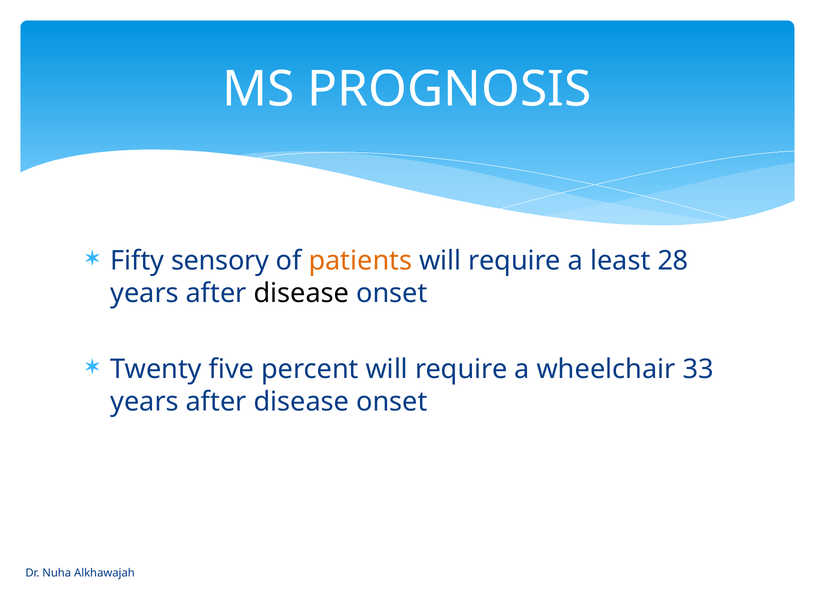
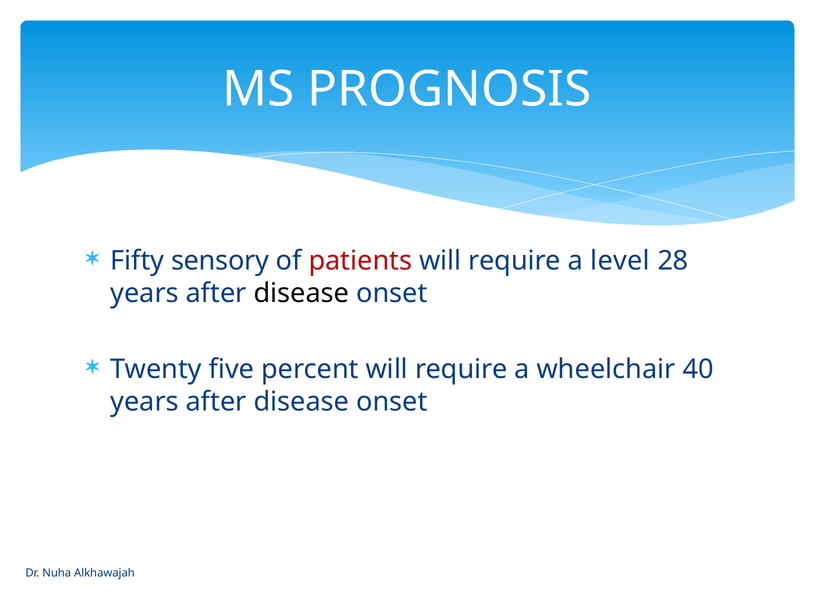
patients colour: orange -> red (360, 260)
least: least -> level (620, 260)
33: 33 -> 40 (698, 369)
